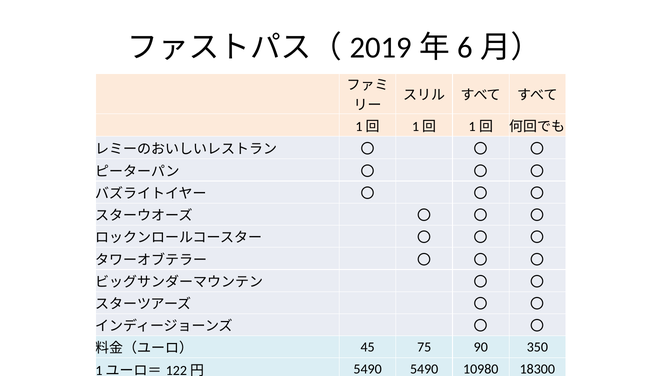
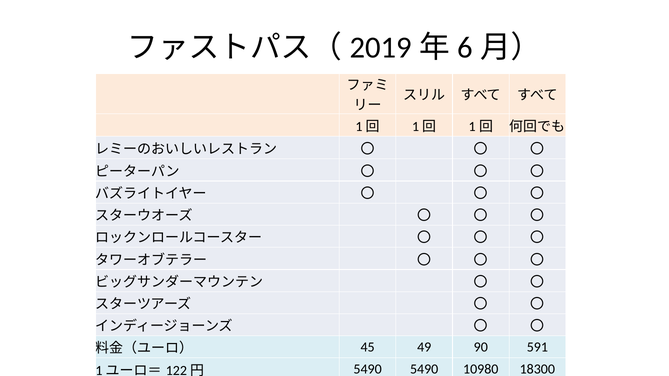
75: 75 -> 49 (424, 347)
350: 350 -> 591 (537, 347)
